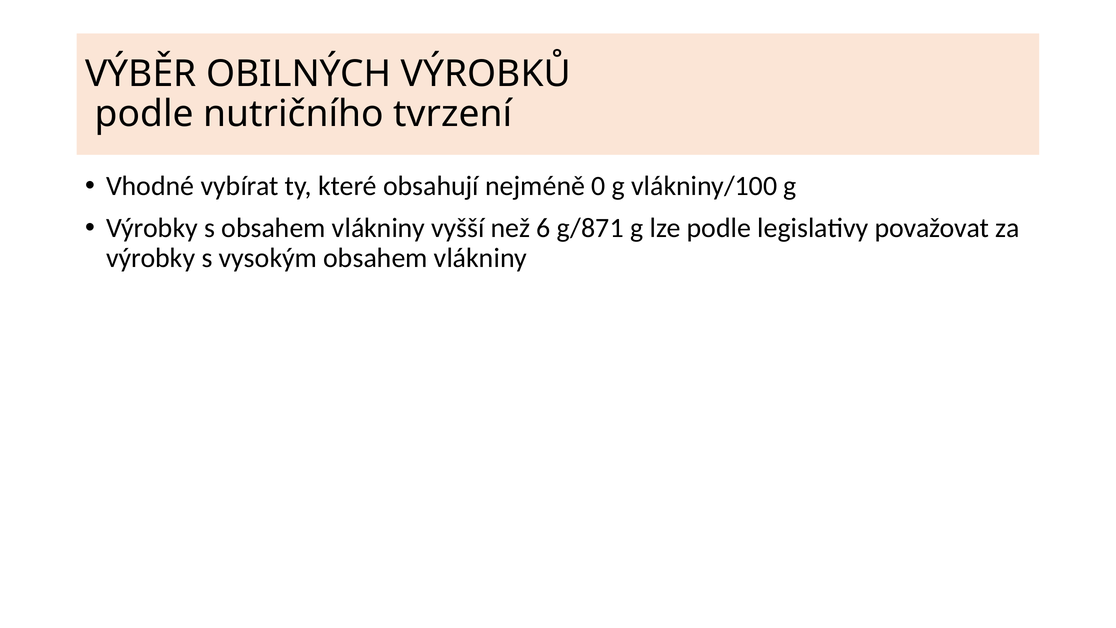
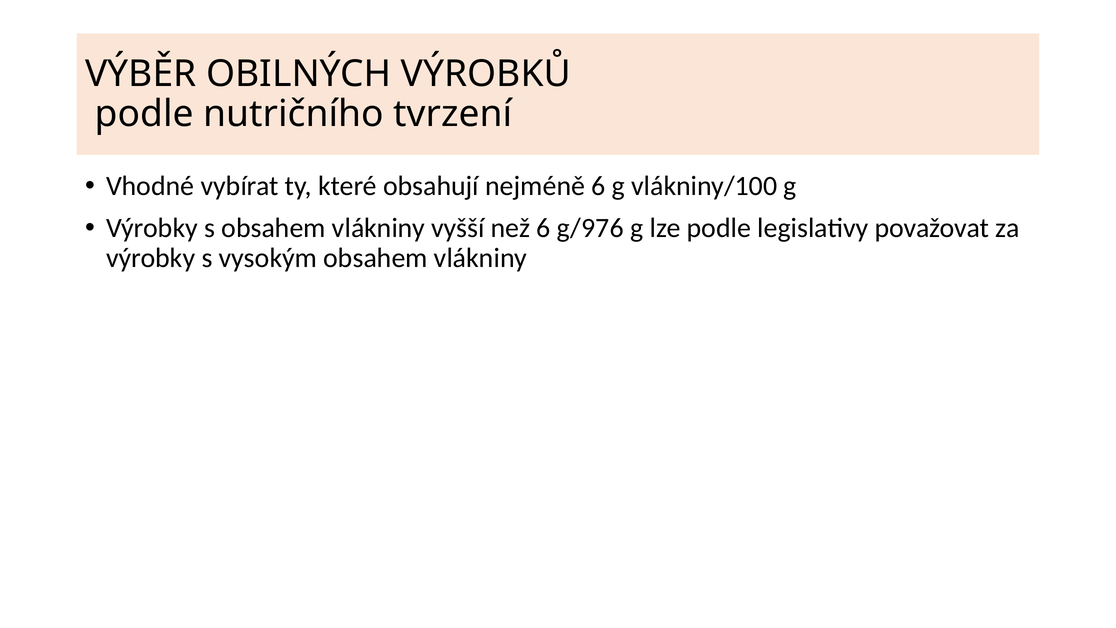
nejméně 0: 0 -> 6 (598, 186)
g/871: g/871 -> g/976 (590, 228)
